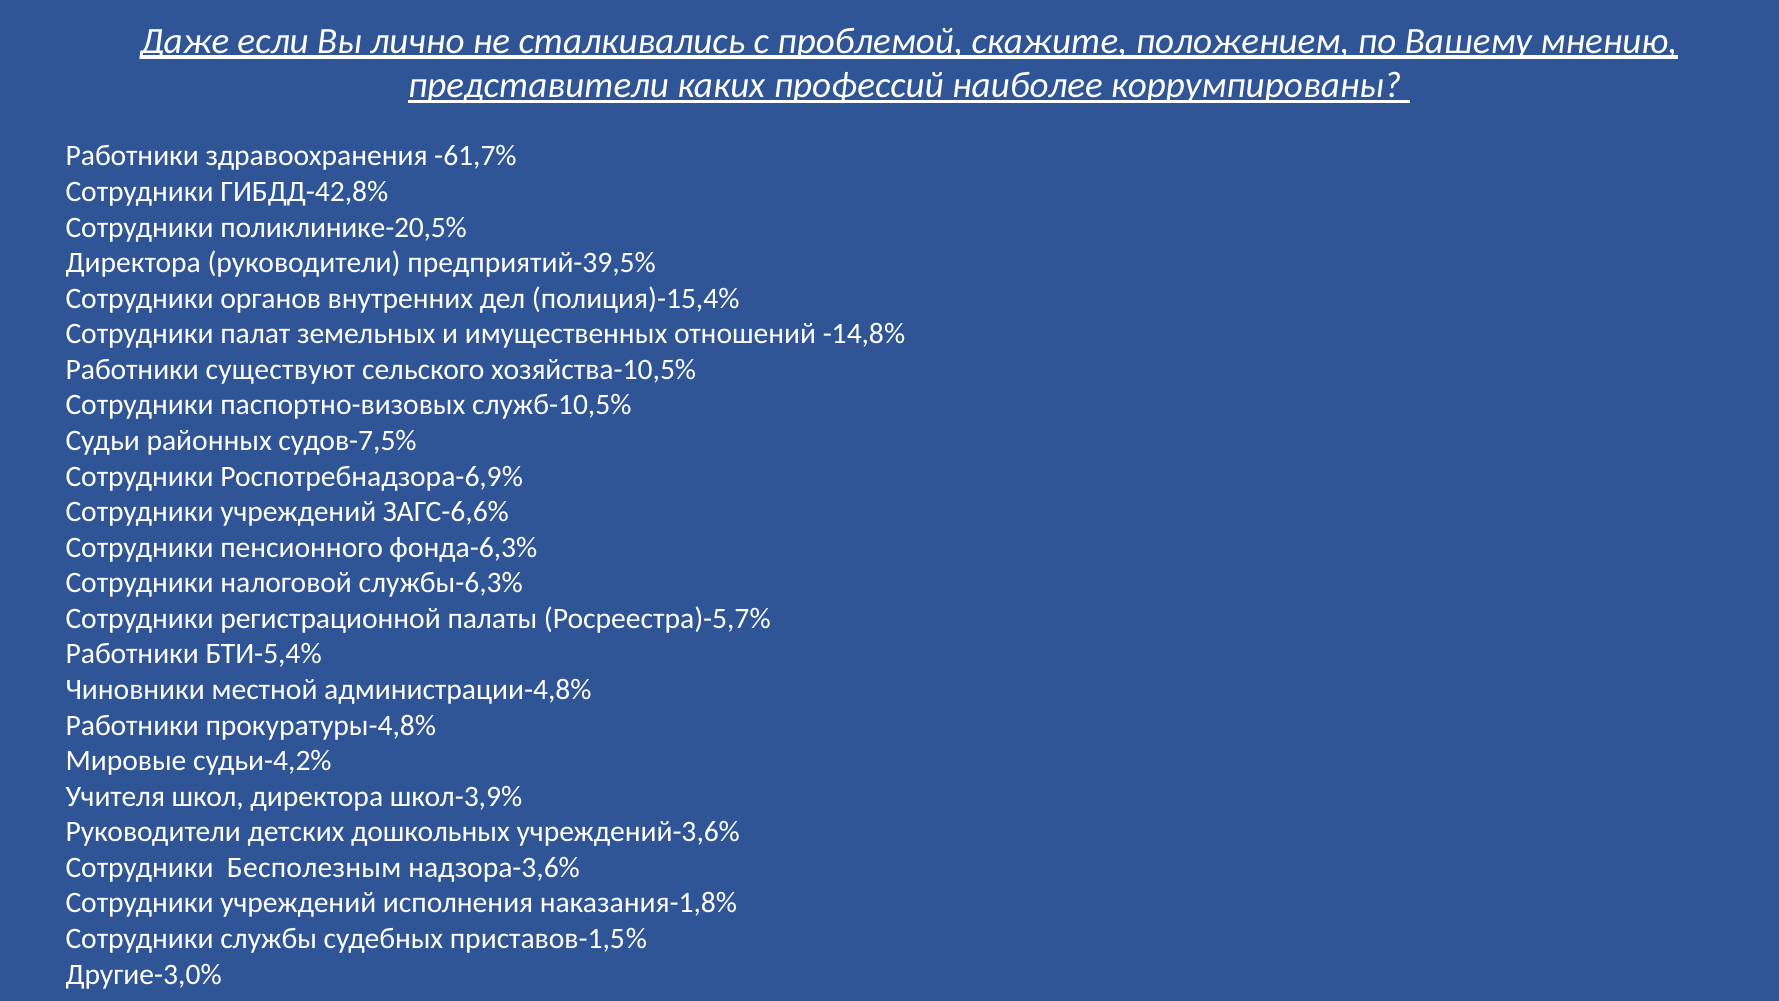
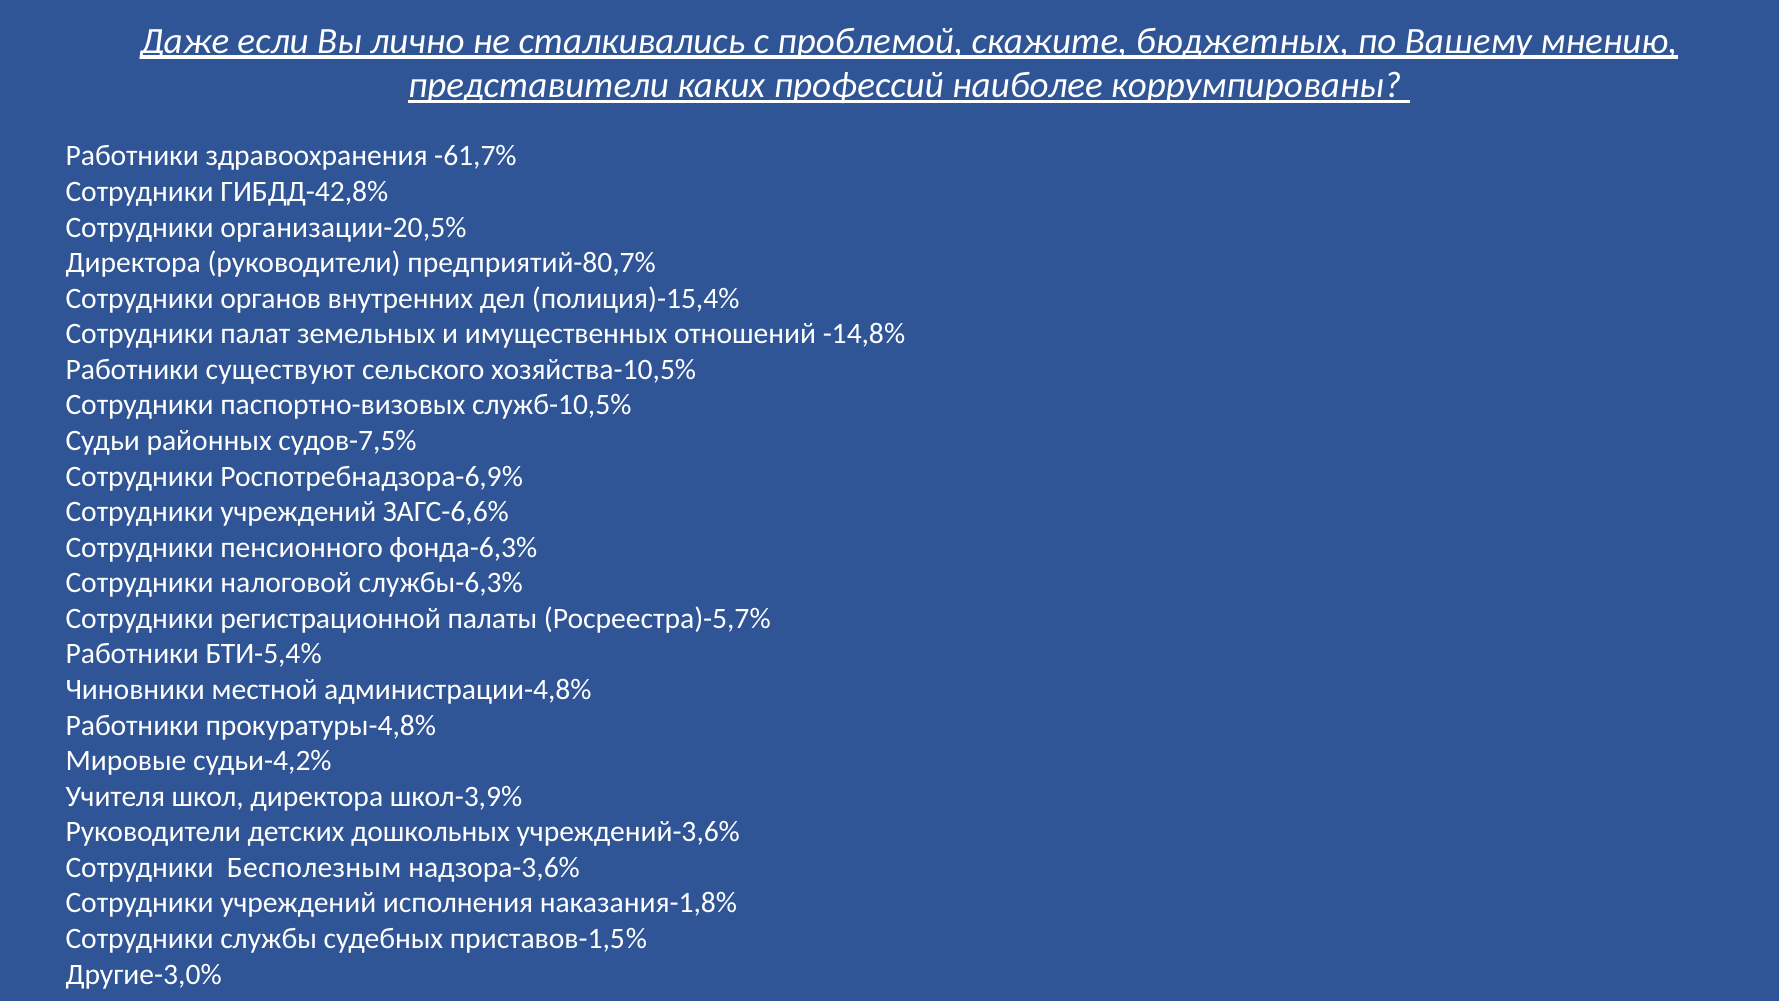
положением: положением -> бюджетных (1243, 41)
поликлинике-20,5%: поликлинике-20,5% -> организации-20,5% (343, 227)
предприятий-39,5%: предприятий-39,5% -> предприятий-80,7% (532, 263)
